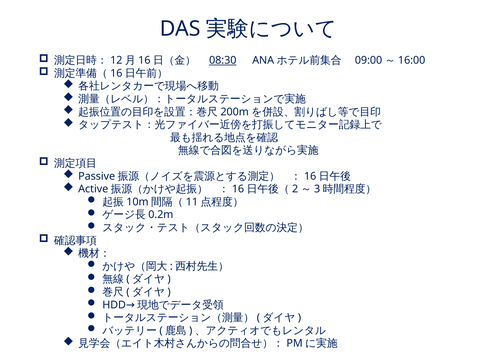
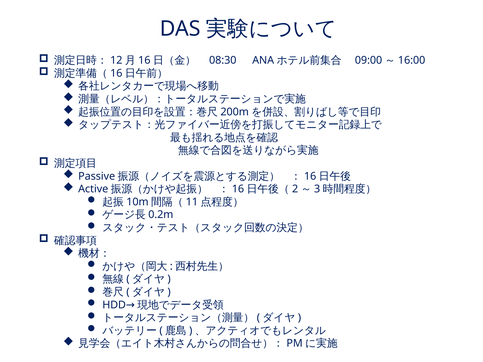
08:30 underline: present -> none (223, 60)
